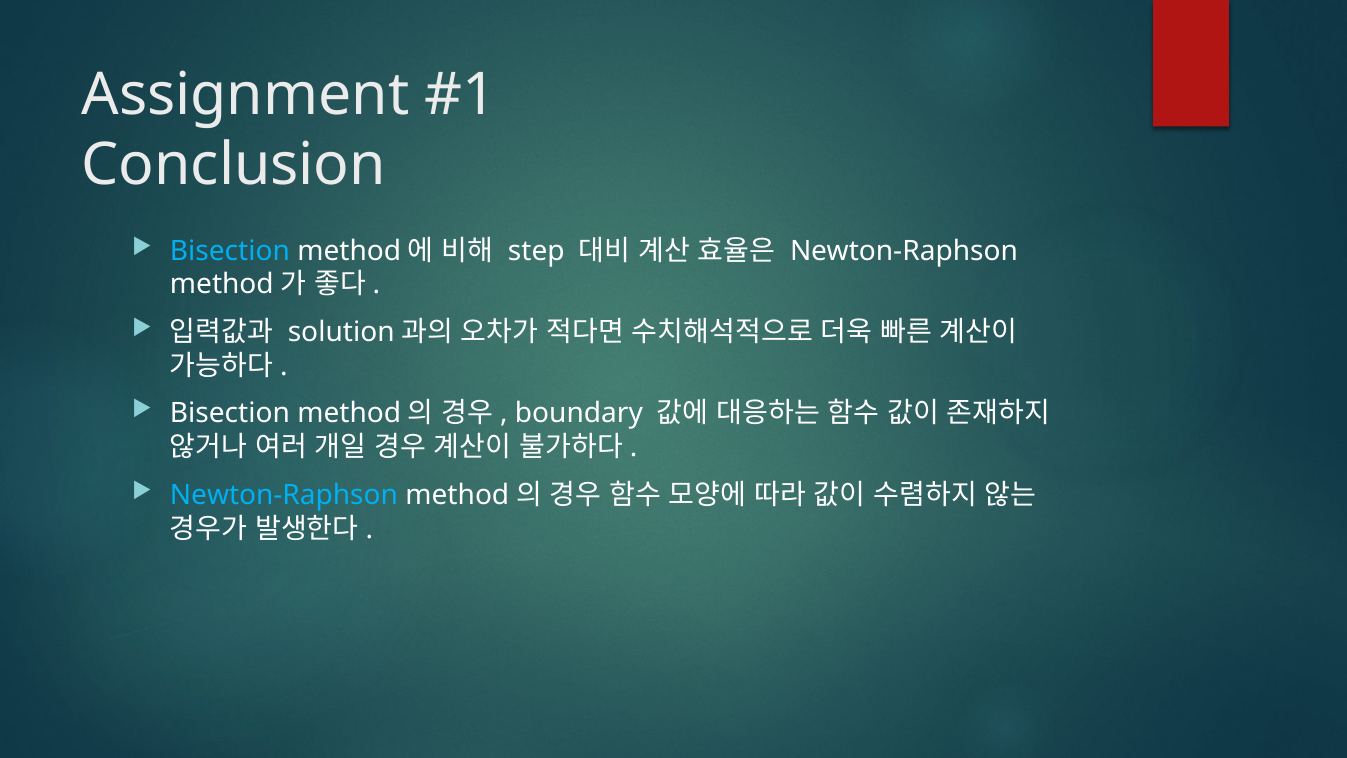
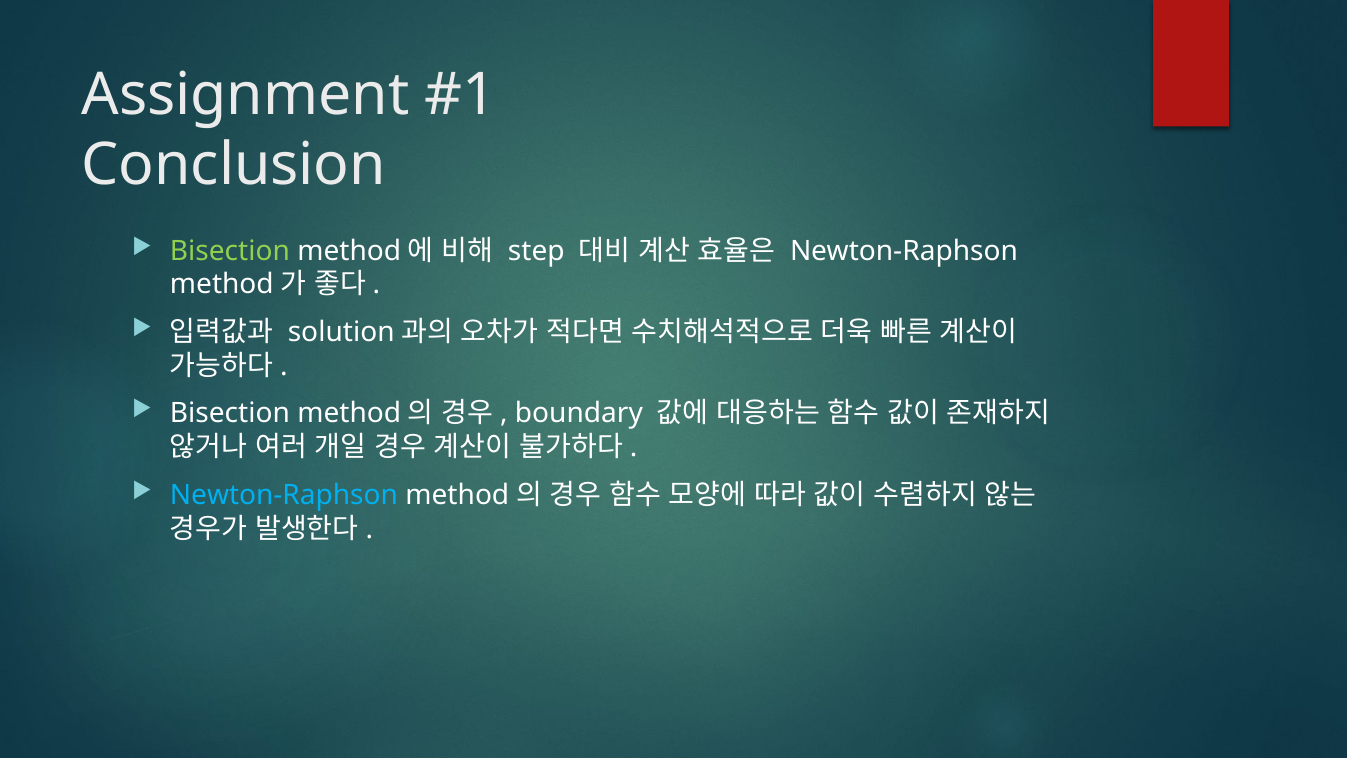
Bisection colour: light blue -> light green (230, 251)
